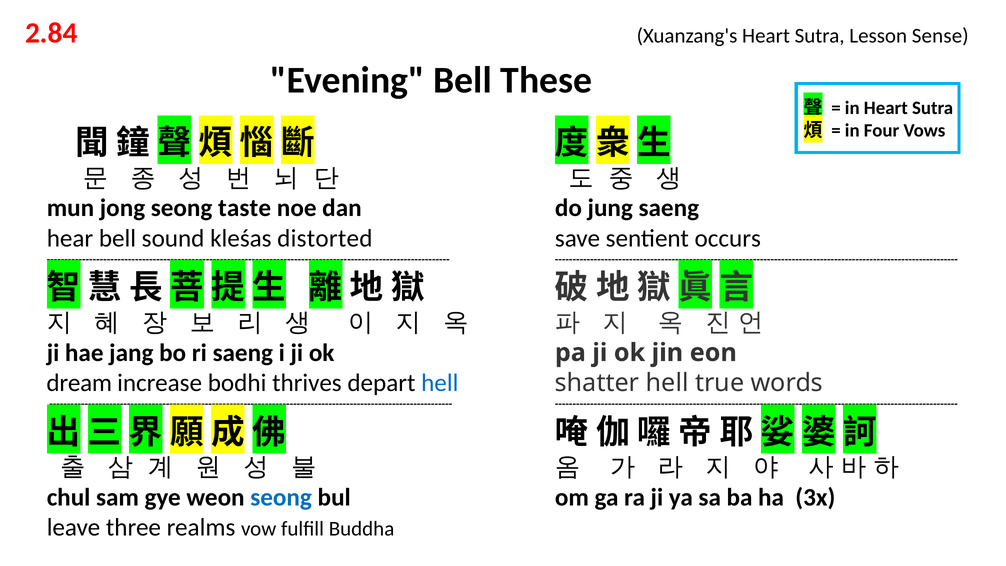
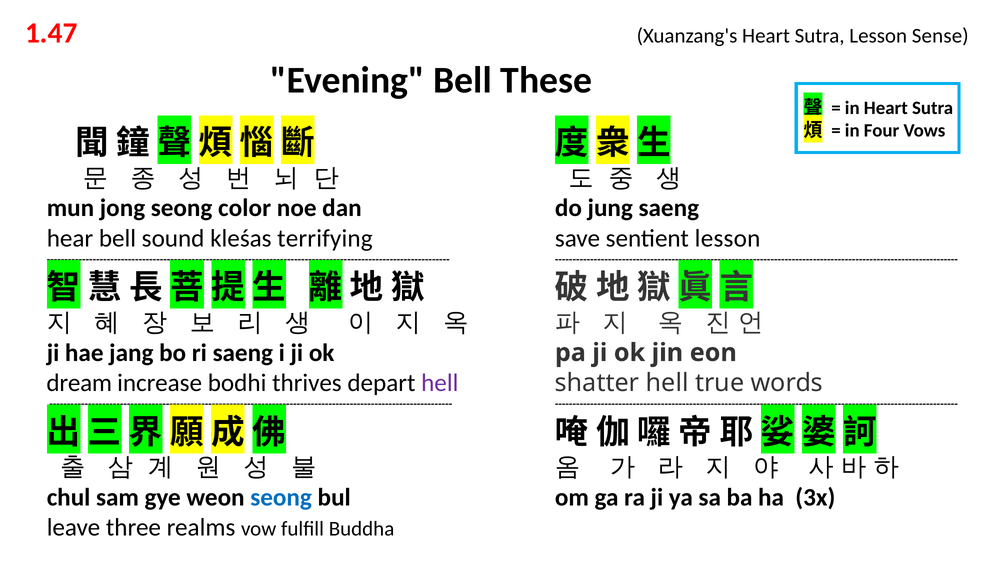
2.84: 2.84 -> 1.47 (51, 33)
taste: taste -> color (245, 208)
distorted: distorted -> terrifying (325, 238)
sentient occurs: occurs -> lesson (728, 238)
hell colour: blue -> purple (440, 383)
